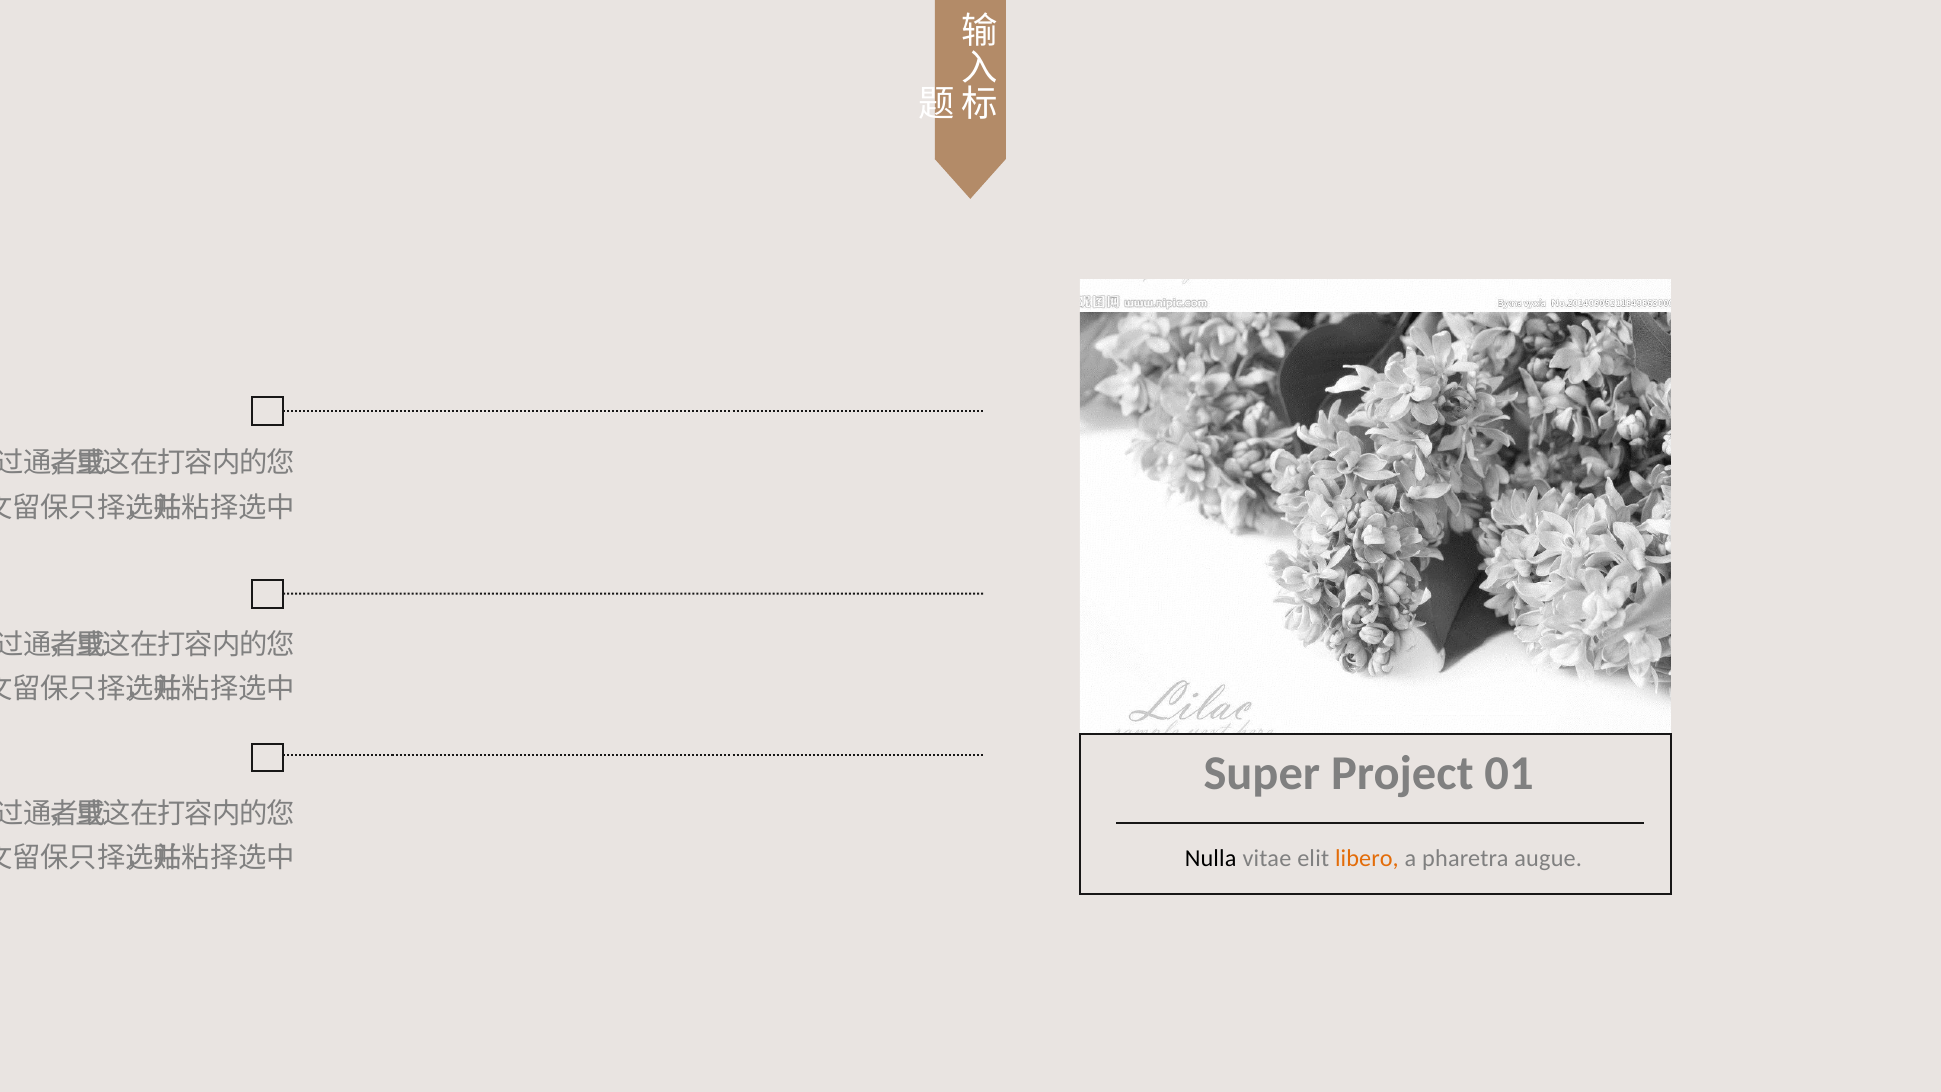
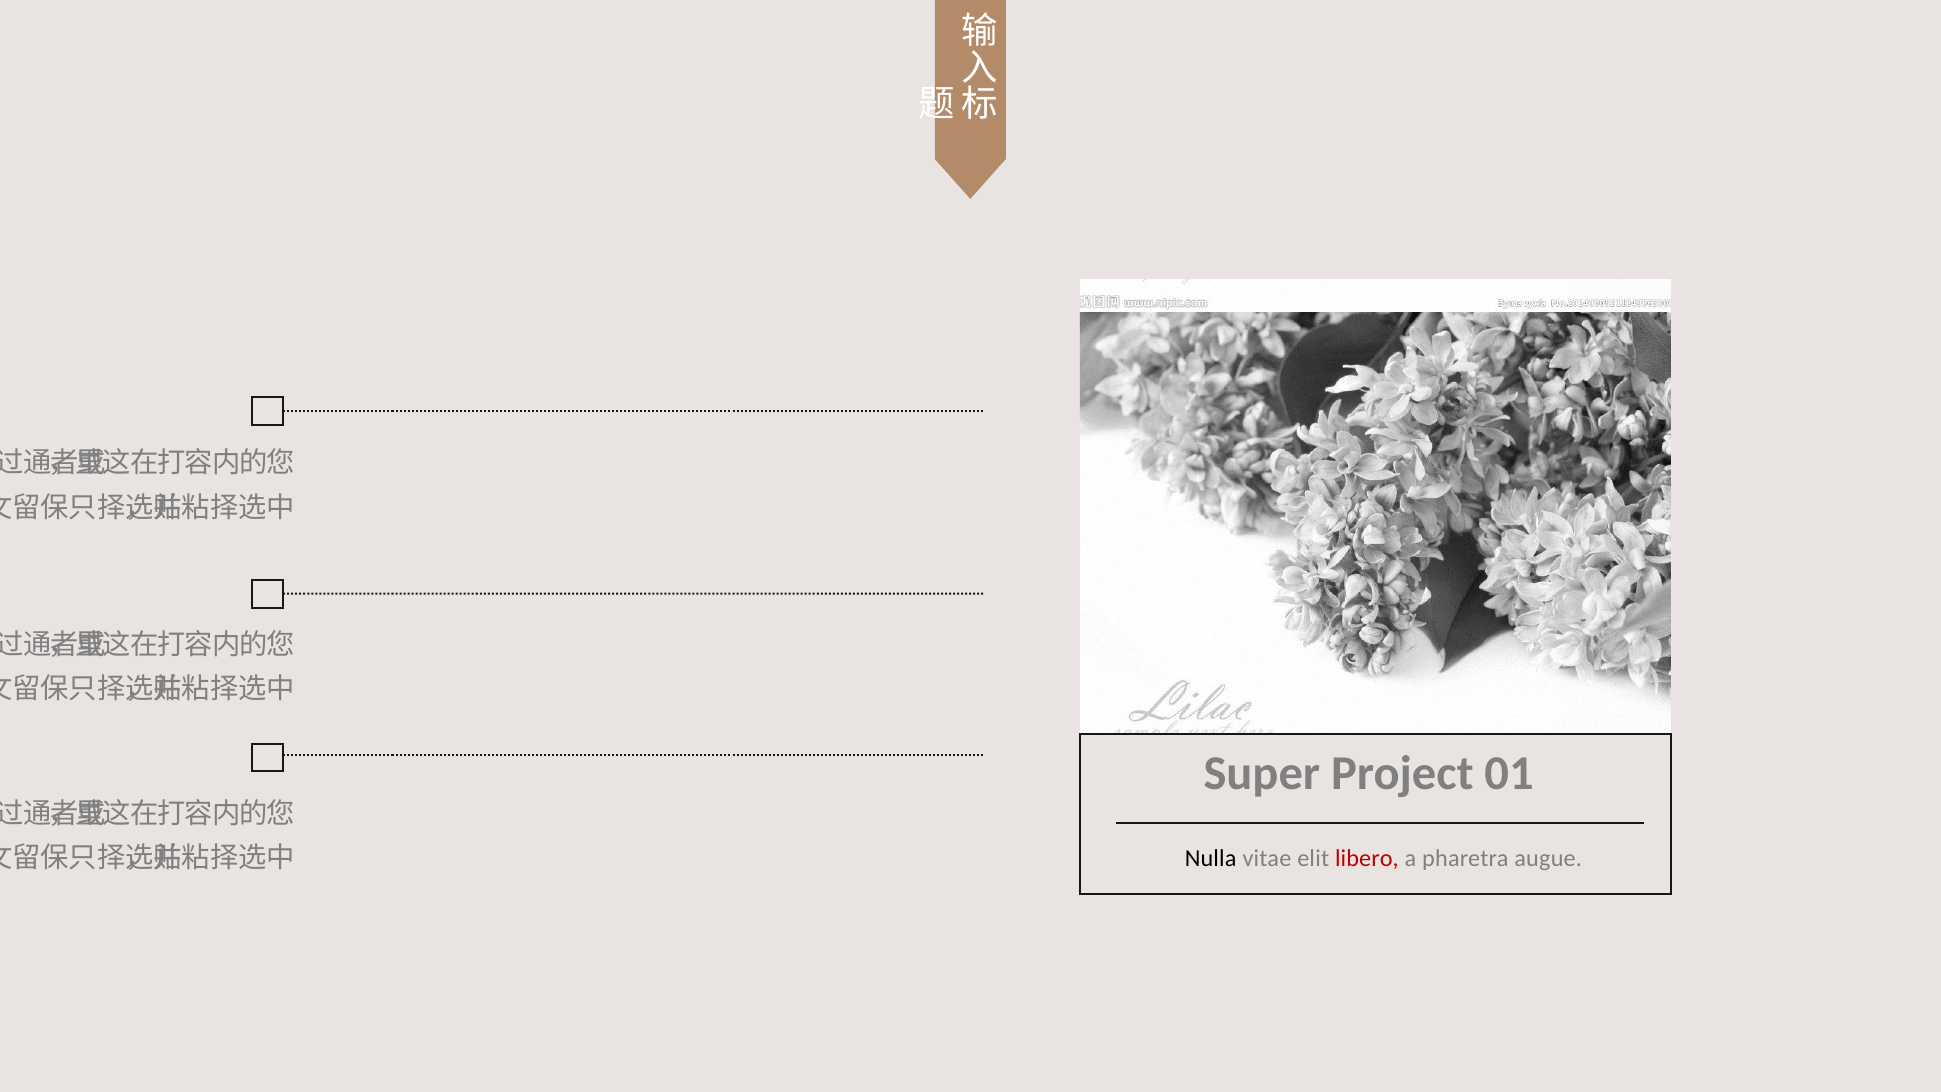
libero colour: orange -> red (1367, 859)
